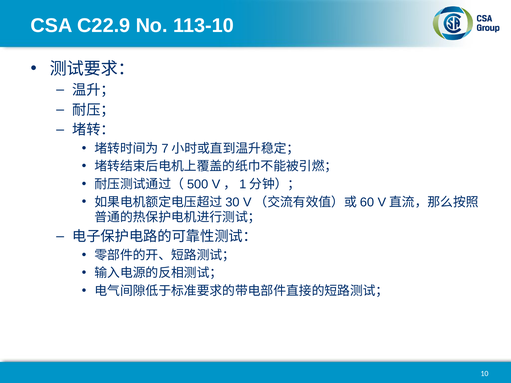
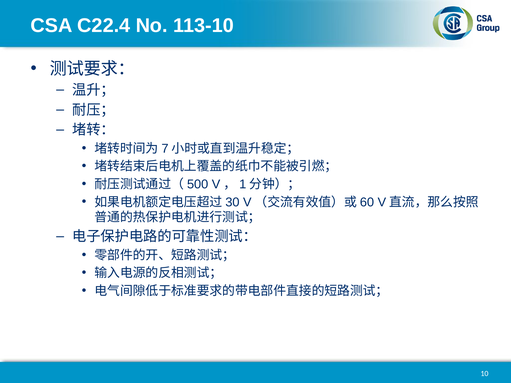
C22.9: C22.9 -> C22.4 (104, 26)
